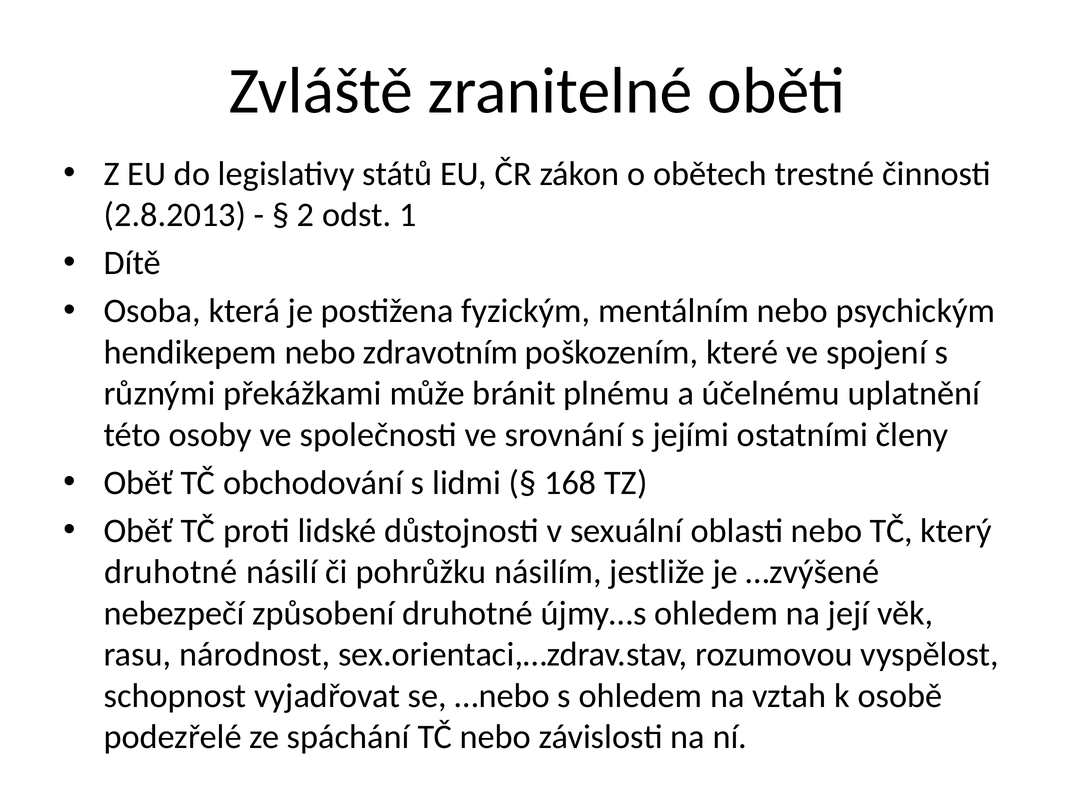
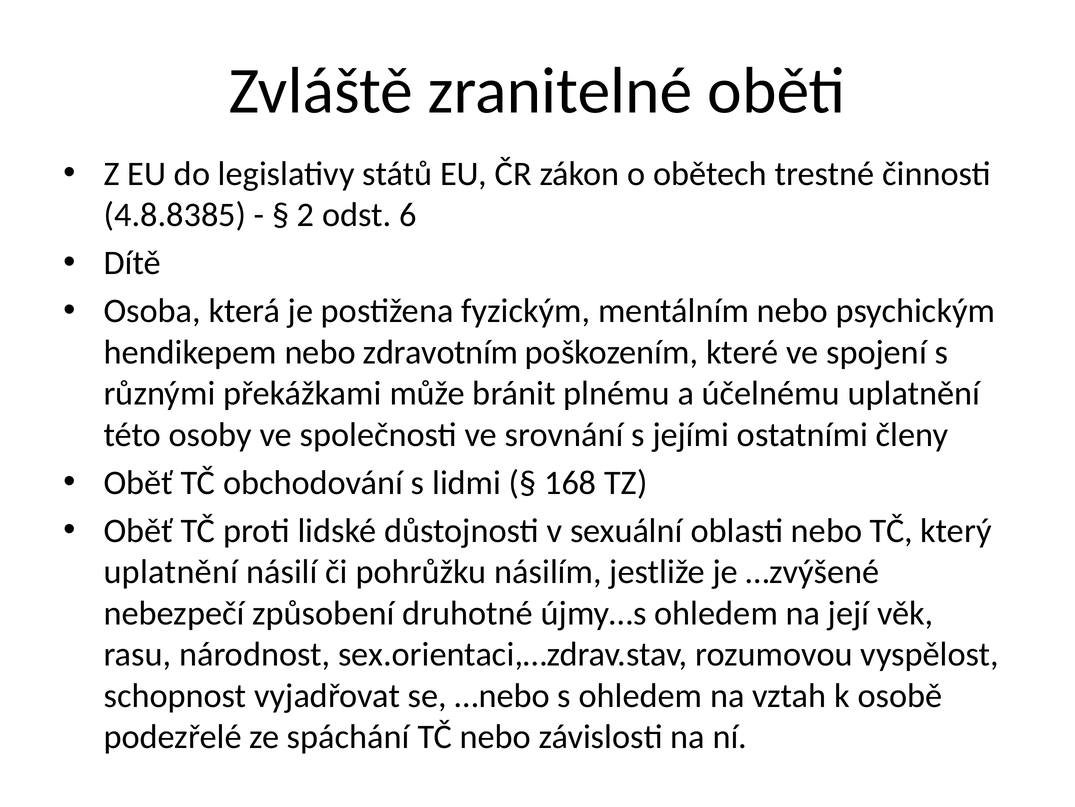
2.8.2013: 2.8.2013 -> 4.8.8385 (175, 215)
1: 1 -> 6 (408, 215)
druhotné: druhotné -> uplatnění (171, 572)
